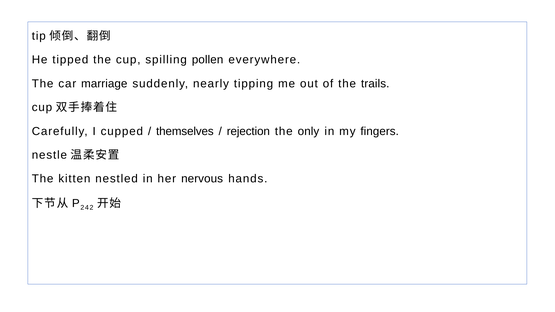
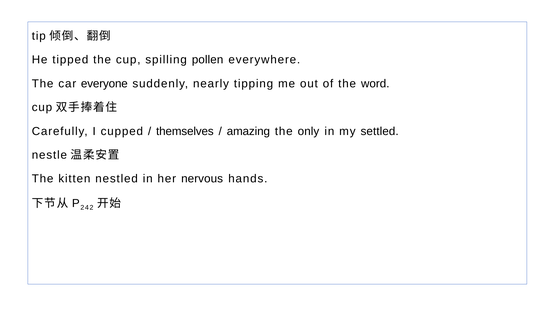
marriage: marriage -> everyone (104, 84)
trails: trails -> word (375, 84)
rejection: rejection -> amazing (248, 131)
fingers: fingers -> settled (380, 131)
